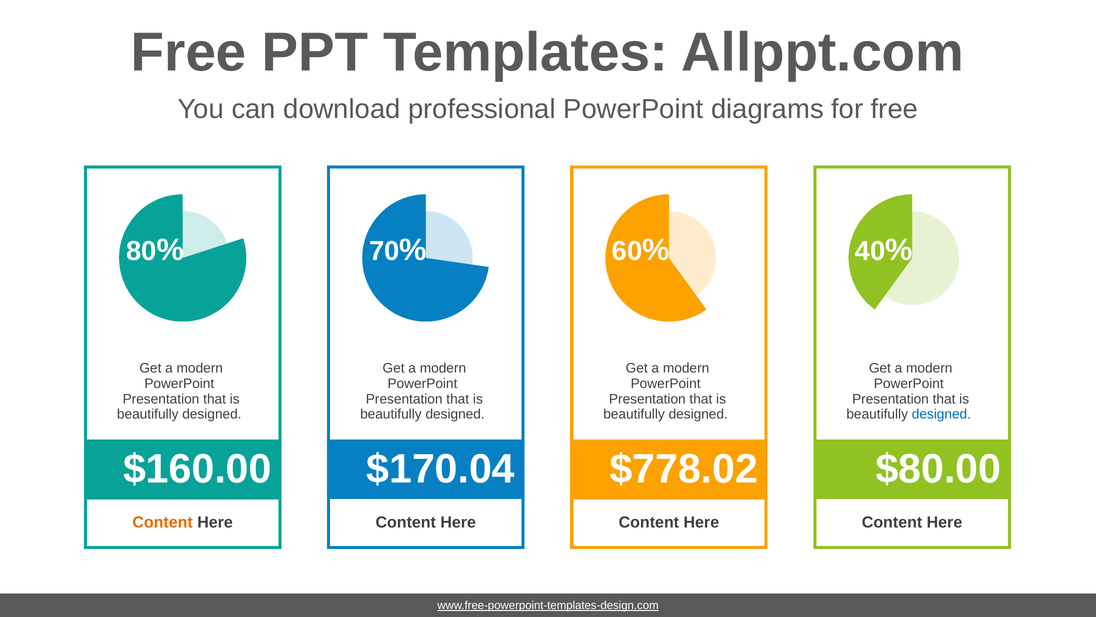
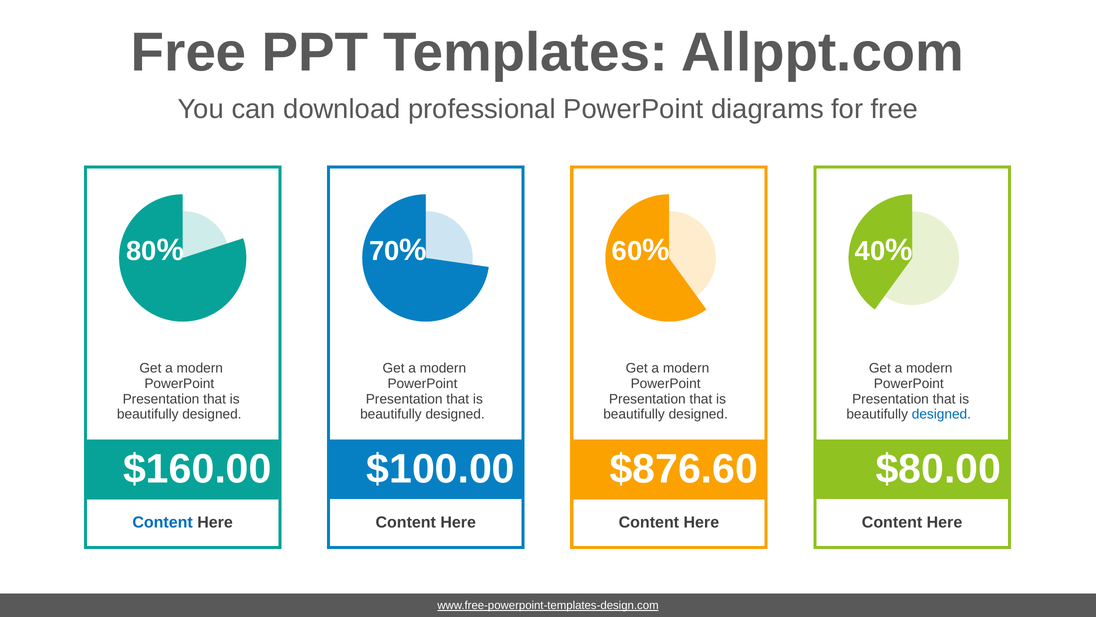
$170.04: $170.04 -> $100.00 (441, 469)
$778.02: $778.02 -> $876.60 (684, 469)
Content colour: orange -> blue (163, 522)
